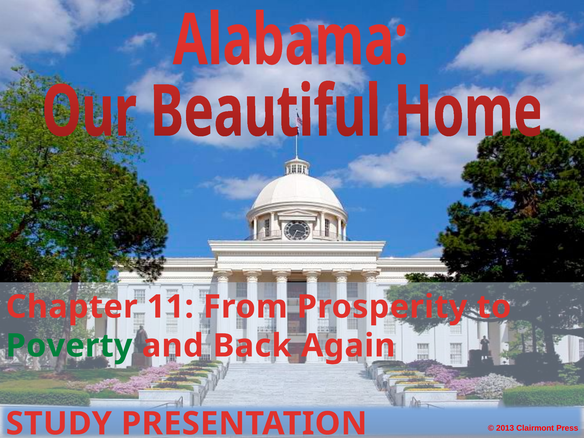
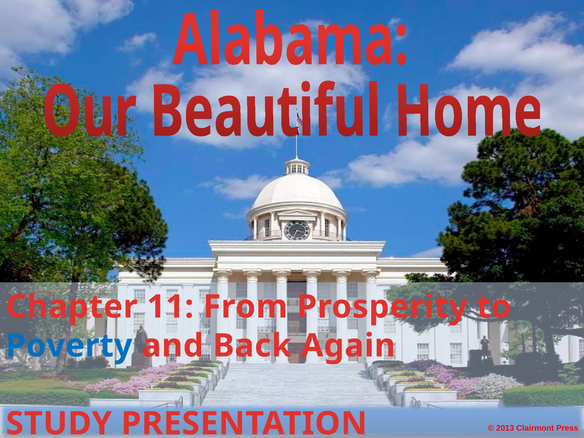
Poverty colour: green -> blue (69, 346)
